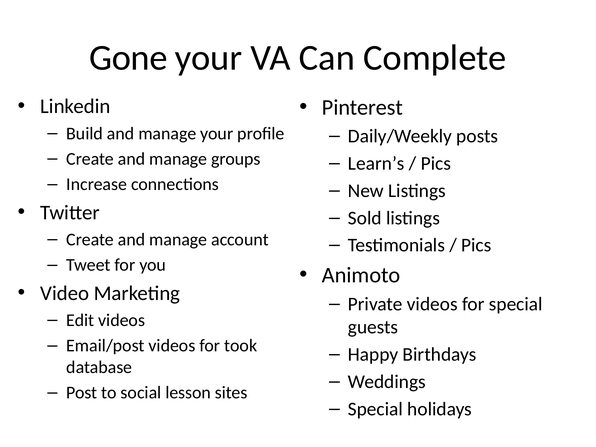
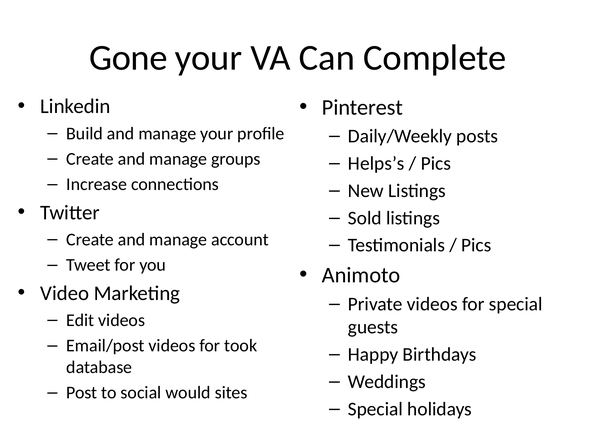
Learn’s: Learn’s -> Helps’s (376, 163)
lesson: lesson -> would (188, 393)
